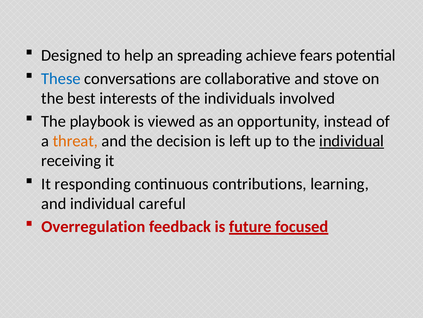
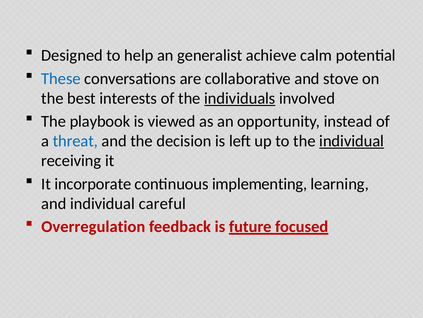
spreading: spreading -> generalist (210, 55)
fears: fears -> calm (316, 55)
individuals underline: none -> present (240, 98)
threat colour: orange -> blue (75, 141)
responding: responding -> incorporate (93, 184)
contributions: contributions -> implementing (260, 184)
